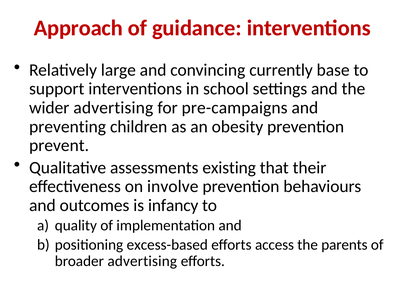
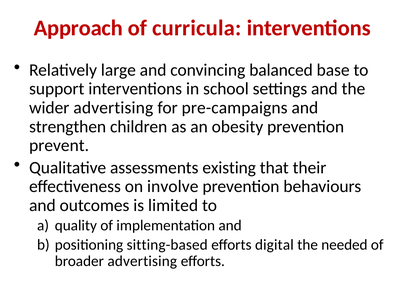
guidance: guidance -> curricula (197, 28)
currently: currently -> balanced (281, 70)
preventing: preventing -> strengthen (68, 127)
infancy: infancy -> limited (173, 205)
excess-based: excess-based -> sitting-based (167, 245)
access: access -> digital (274, 245)
parents: parents -> needed (344, 245)
